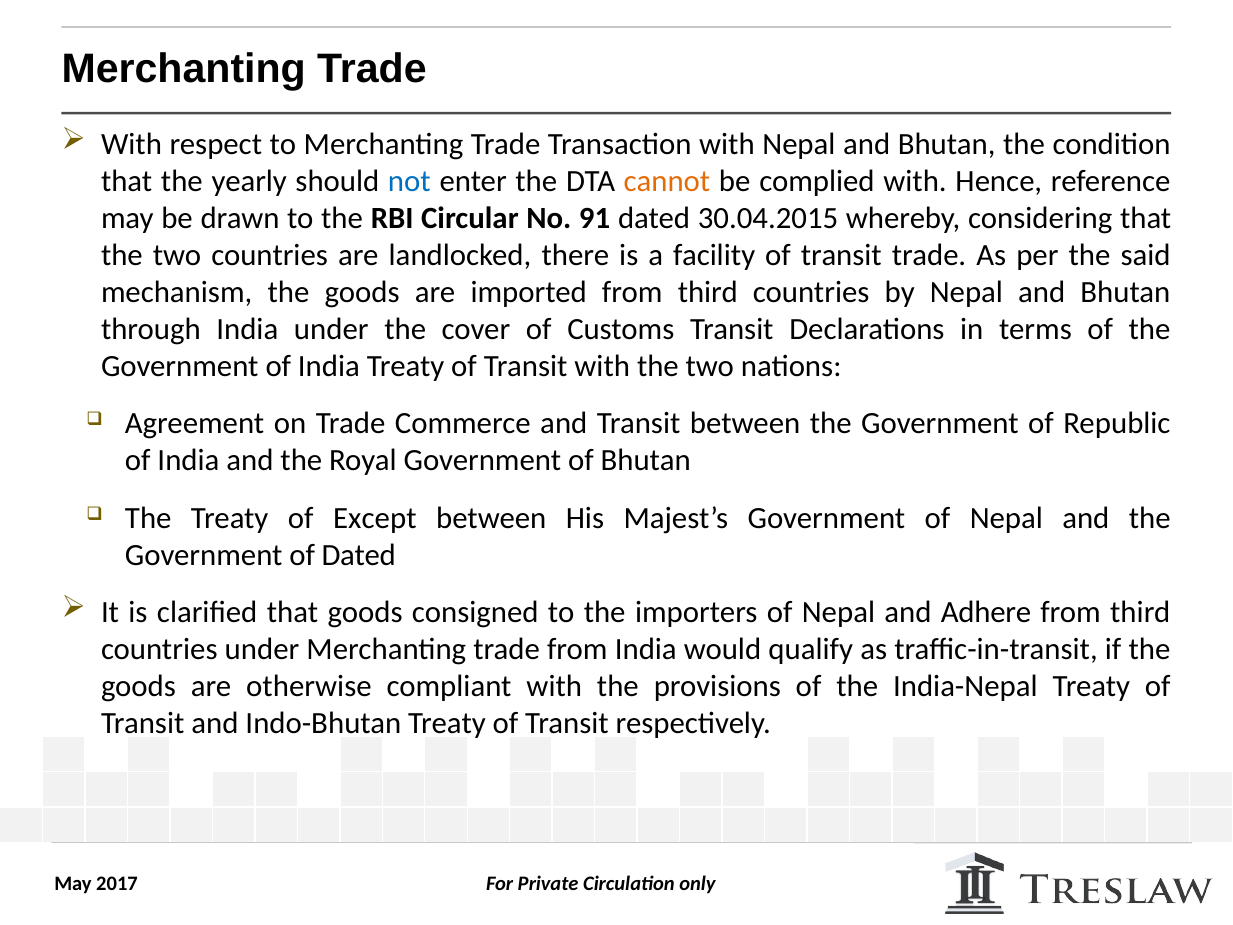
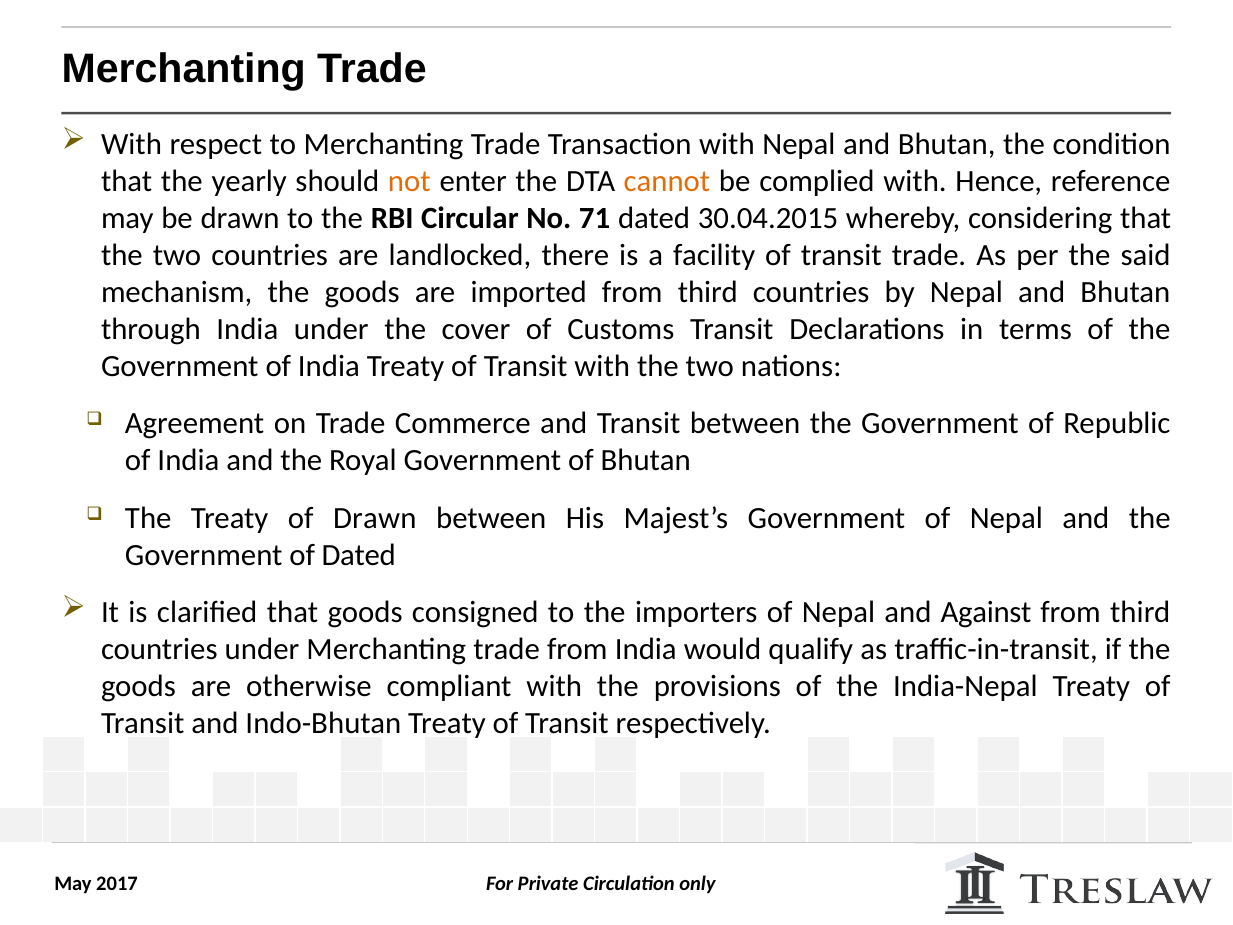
not colour: blue -> orange (409, 181)
91: 91 -> 71 (595, 218)
of Except: Except -> Drawn (375, 518)
Adhere: Adhere -> Against (986, 613)
